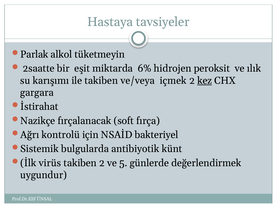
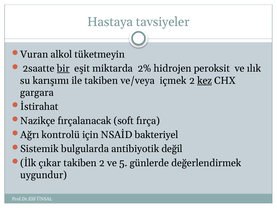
Parlak: Parlak -> Vuran (34, 54)
bir underline: none -> present (63, 68)
6%: 6% -> 2% (144, 68)
künt: künt -> değil (172, 149)
virüs: virüs -> çıkar (50, 163)
